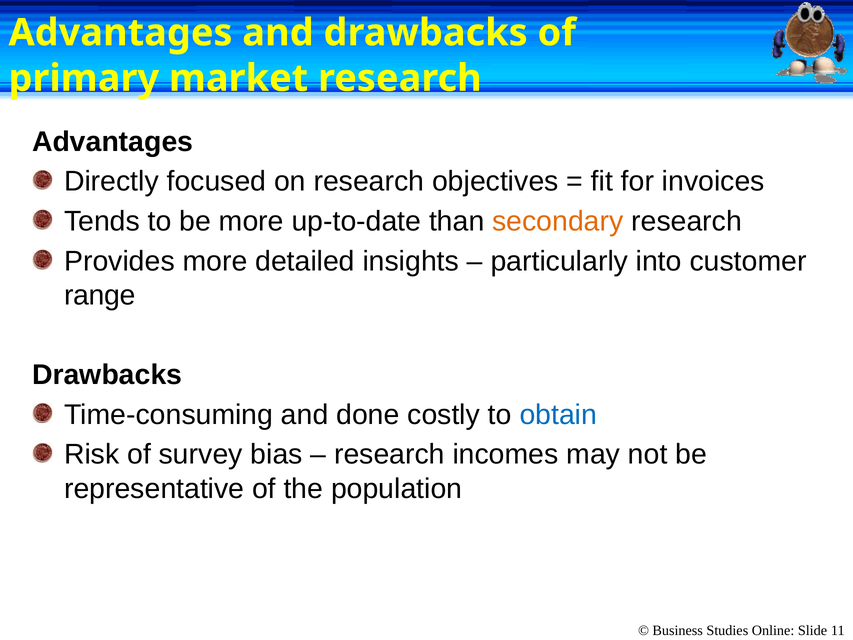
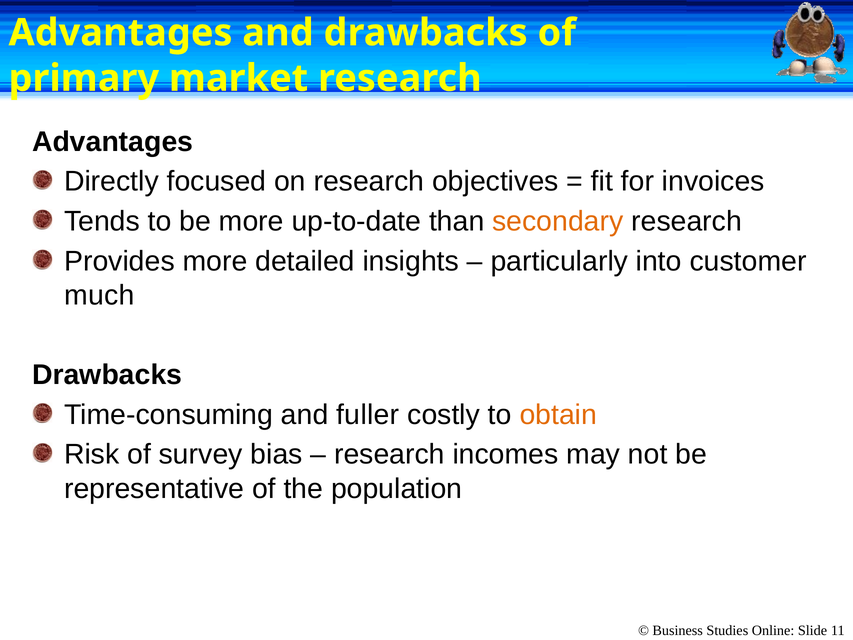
range: range -> much (100, 295)
done: done -> fuller (368, 415)
obtain colour: blue -> orange (558, 415)
